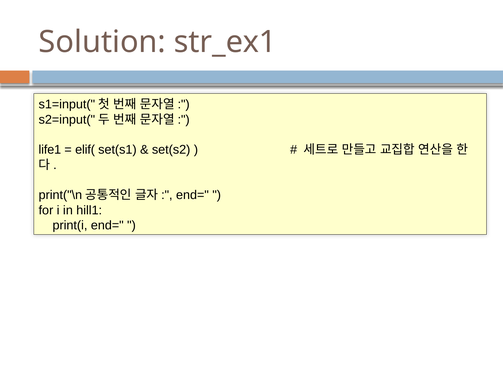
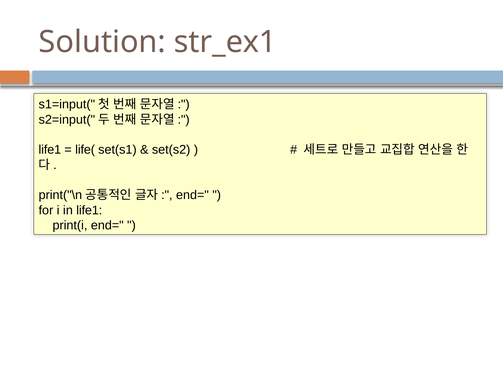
elif(: elif( -> life( (85, 149)
in hill1: hill1 -> life1 (89, 210)
